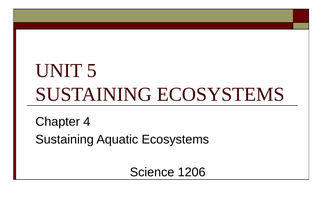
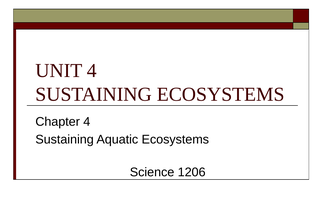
UNIT 5: 5 -> 4 (92, 70)
